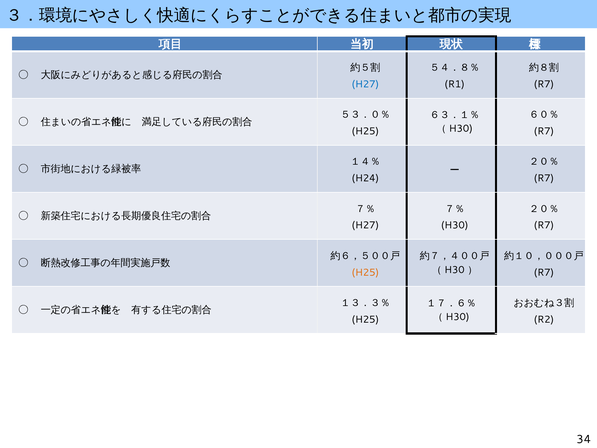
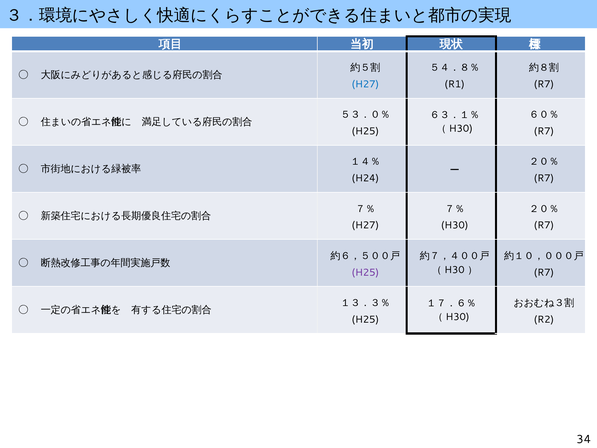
H25 colour: orange -> purple (365, 272)
